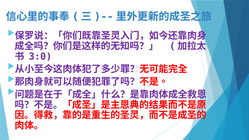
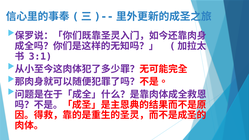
3:0: 3:0 -> 3:1 (40, 56)
